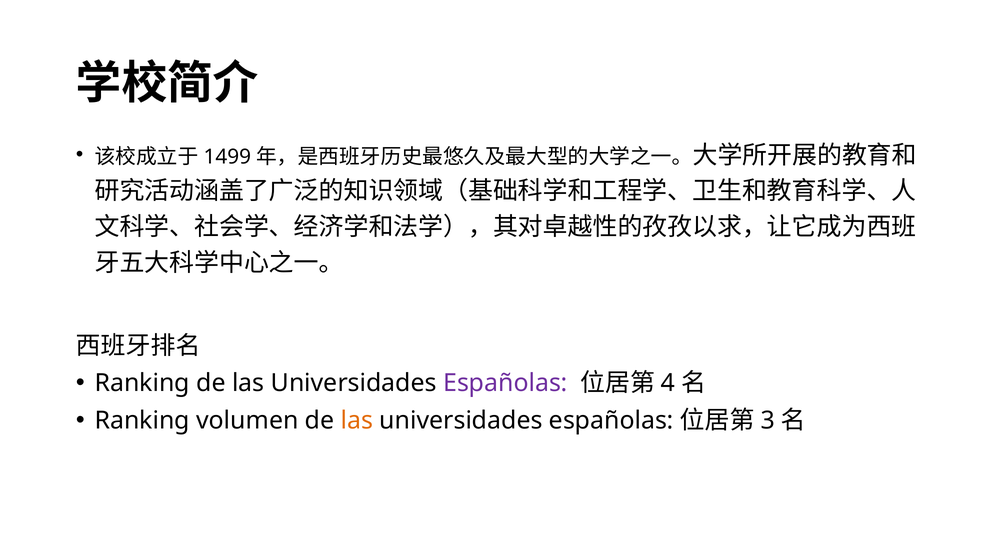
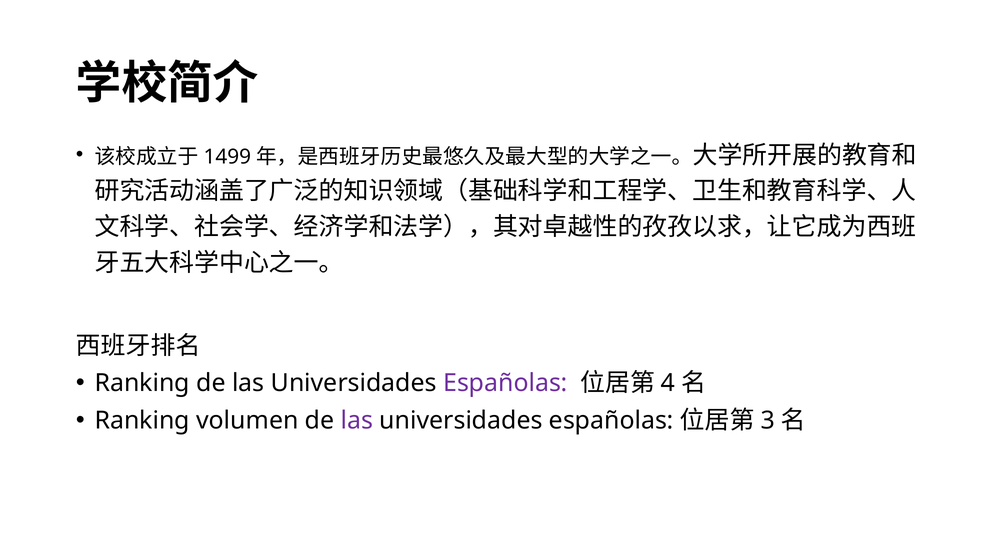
las colour: orange -> purple (357, 421)
